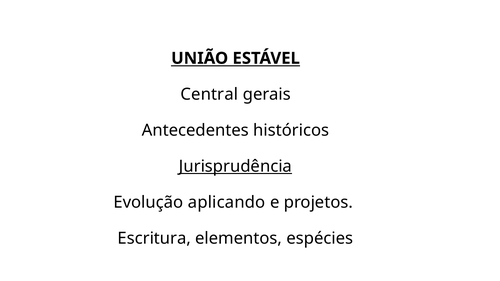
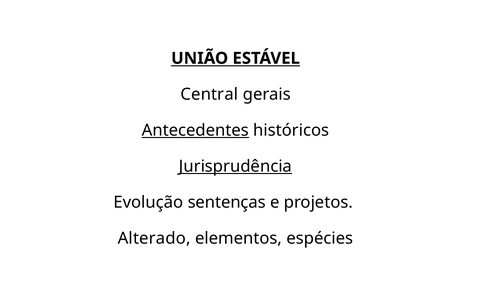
Antecedentes underline: none -> present (195, 130)
aplicando: aplicando -> sentenças (227, 202)
Escritura: Escritura -> Alterado (154, 238)
